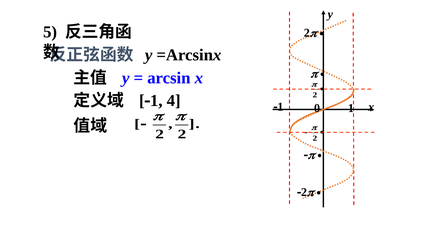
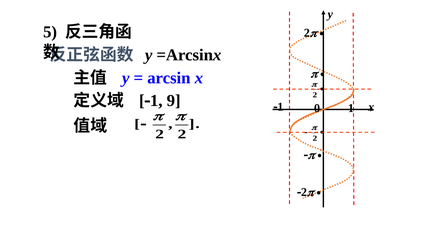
4: 4 -> 9 (174, 101)
